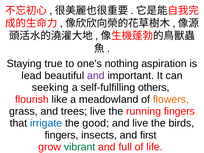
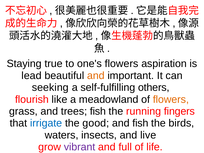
one's nothing: nothing -> flowers (122, 64)
and colour: purple -> orange (96, 76)
trees live: live -> fish (98, 111)
and live: live -> fish (140, 123)
fingers: fingers -> waters (62, 135)
first: first -> live (148, 135)
vibrant colour: green -> purple (80, 147)
